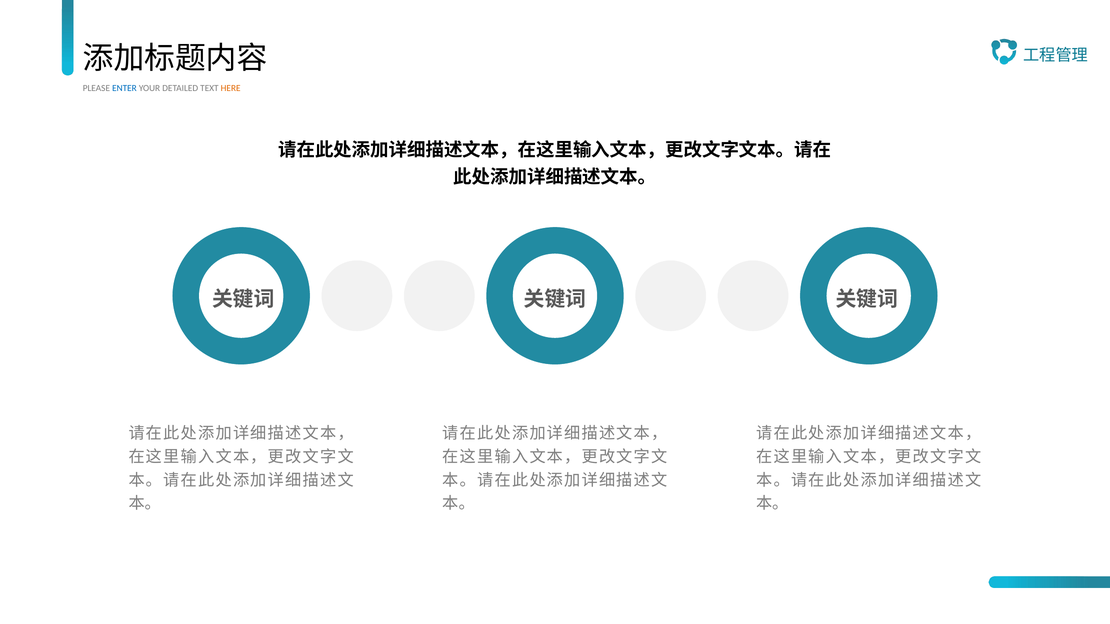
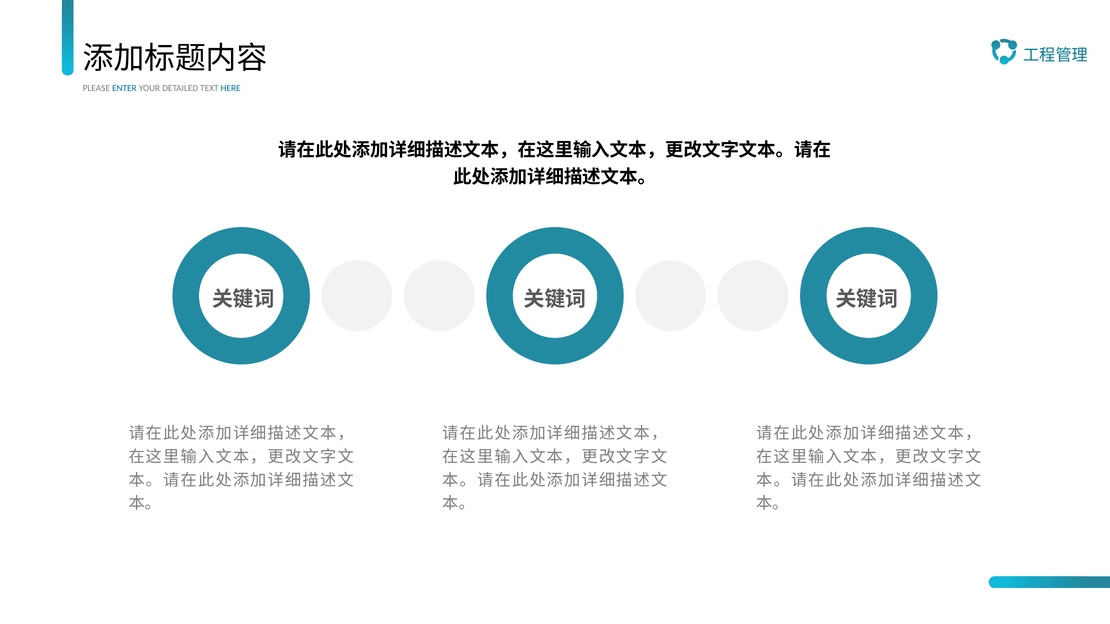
HERE colour: orange -> blue (231, 88)
